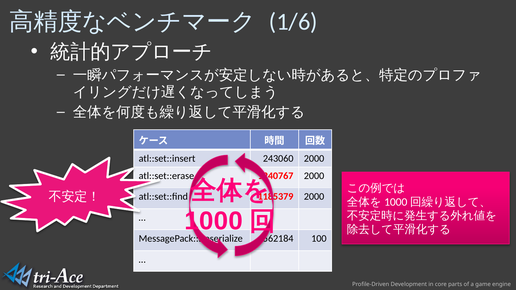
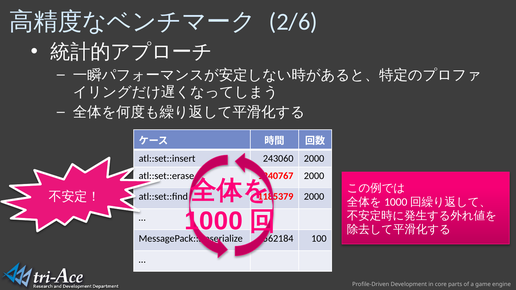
1/6: 1/6 -> 2/6 (293, 22)
